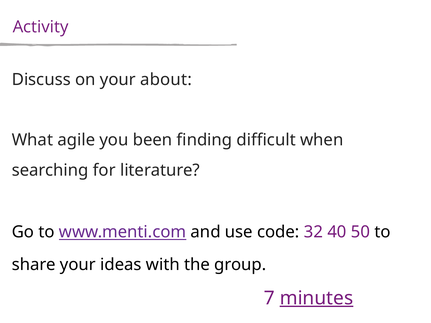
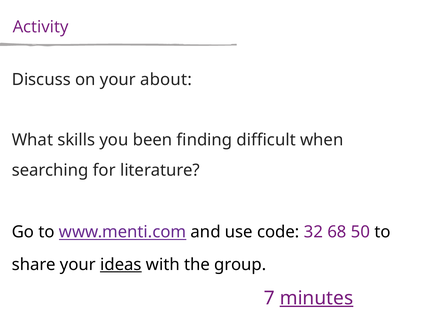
agile: agile -> skills (76, 140)
40: 40 -> 68 (337, 232)
ideas underline: none -> present (121, 265)
